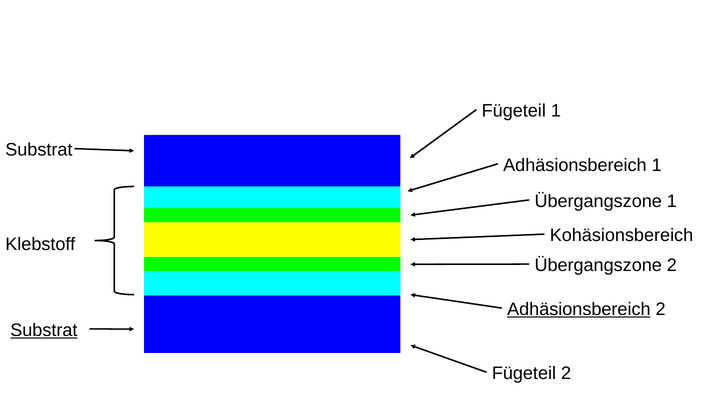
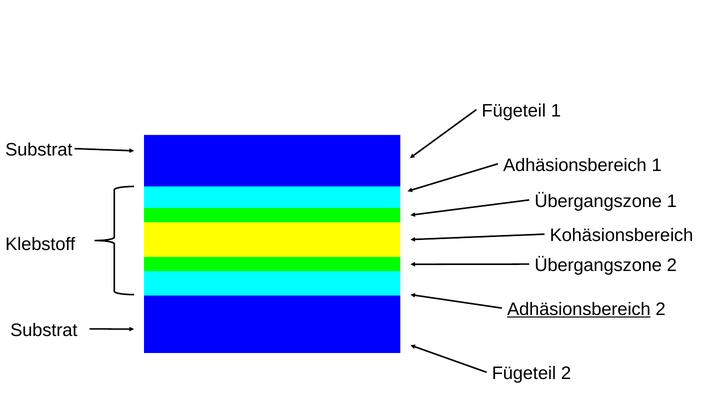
Substrat underline: present -> none (44, 330)
